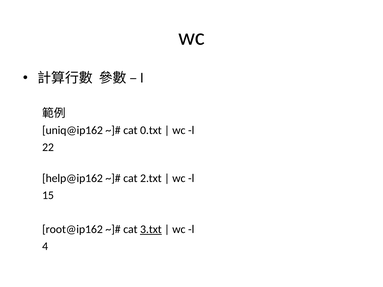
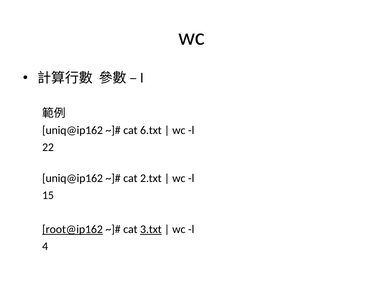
0.txt: 0.txt -> 6.txt (151, 130)
help@ip162: help@ip162 -> uniq@ip162 (73, 178)
root@ip162 underline: none -> present (72, 230)
